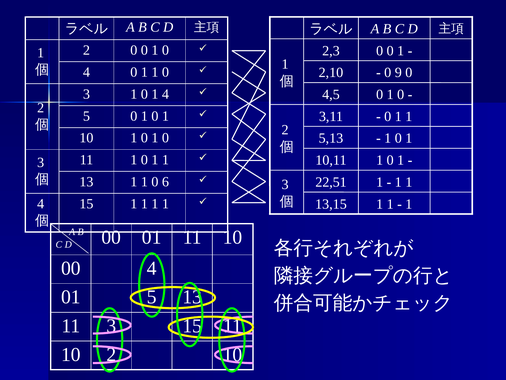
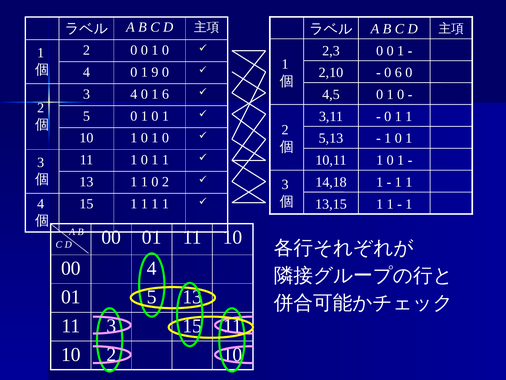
4 0 1 1: 1 -> 9 (155, 72)
0 9: 9 -> 6 (398, 73)
3 1: 1 -> 4 (134, 94)
1 4: 4 -> 6 (165, 94)
1 0 6: 6 -> 2 (165, 182)
22,51: 22,51 -> 14,18 (331, 182)
